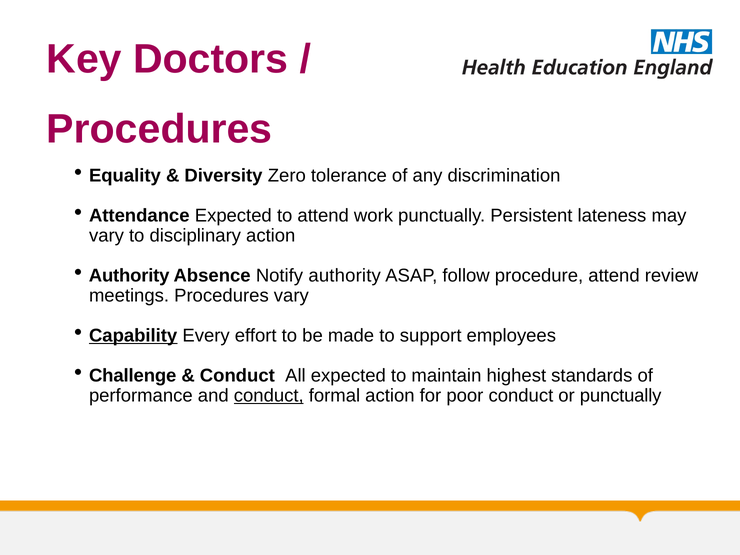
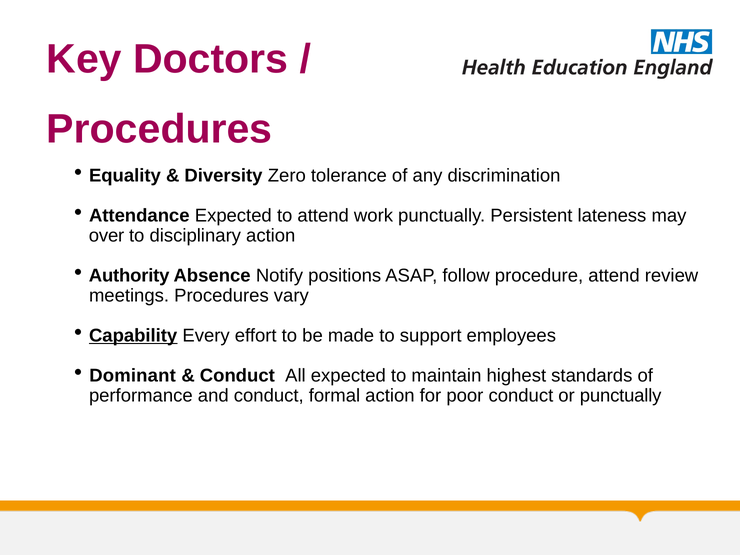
vary: vary -> over (107, 236)
Notify authority: authority -> positions (345, 276)
Challenge: Challenge -> Dominant (133, 376)
conduct underline: present -> none (269, 396)
